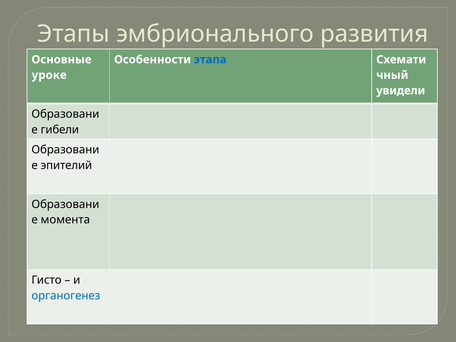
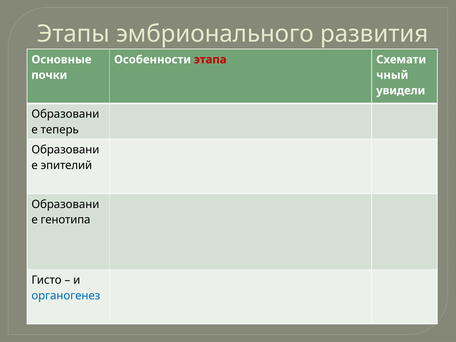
этапа colour: blue -> red (210, 60)
уроке: уроке -> почки (49, 75)
гибели: гибели -> теперь (60, 130)
момента: момента -> генотипа (65, 220)
